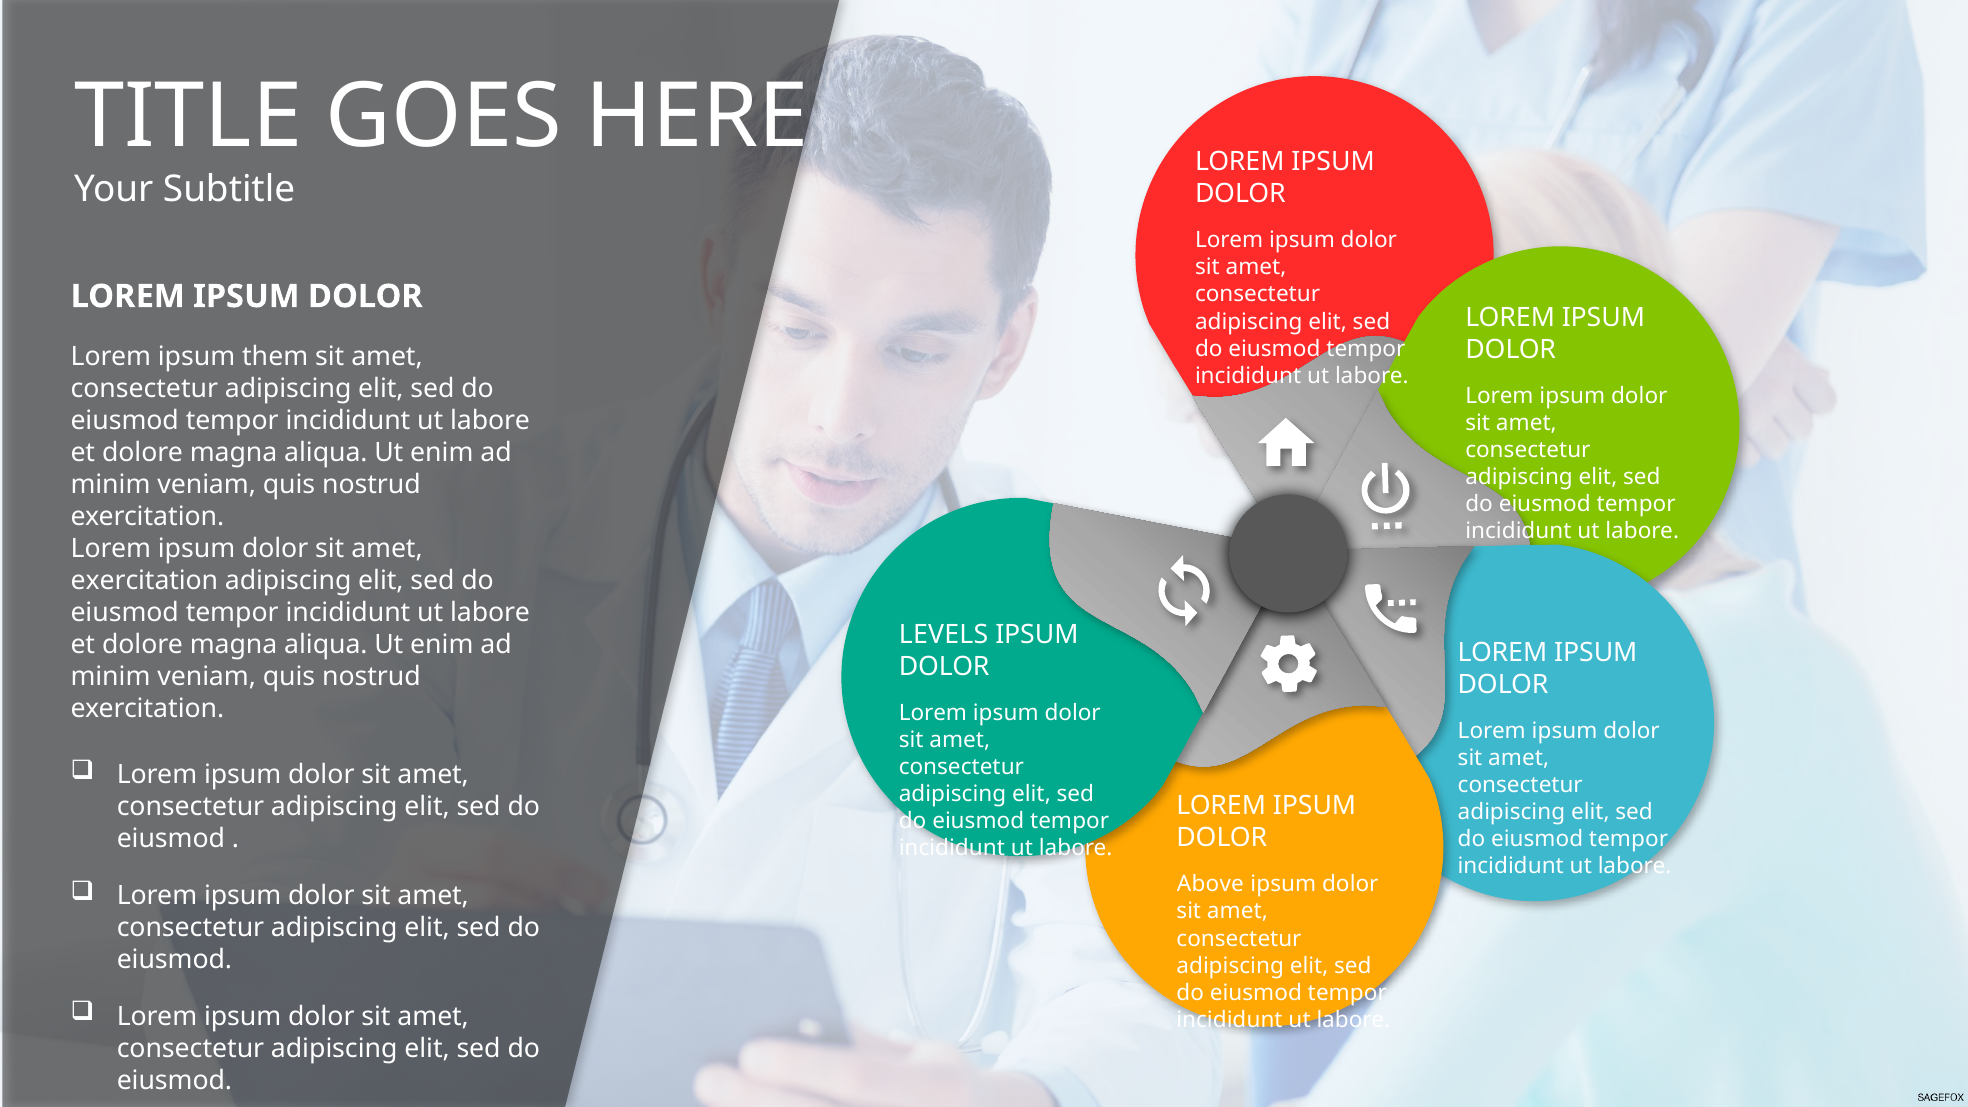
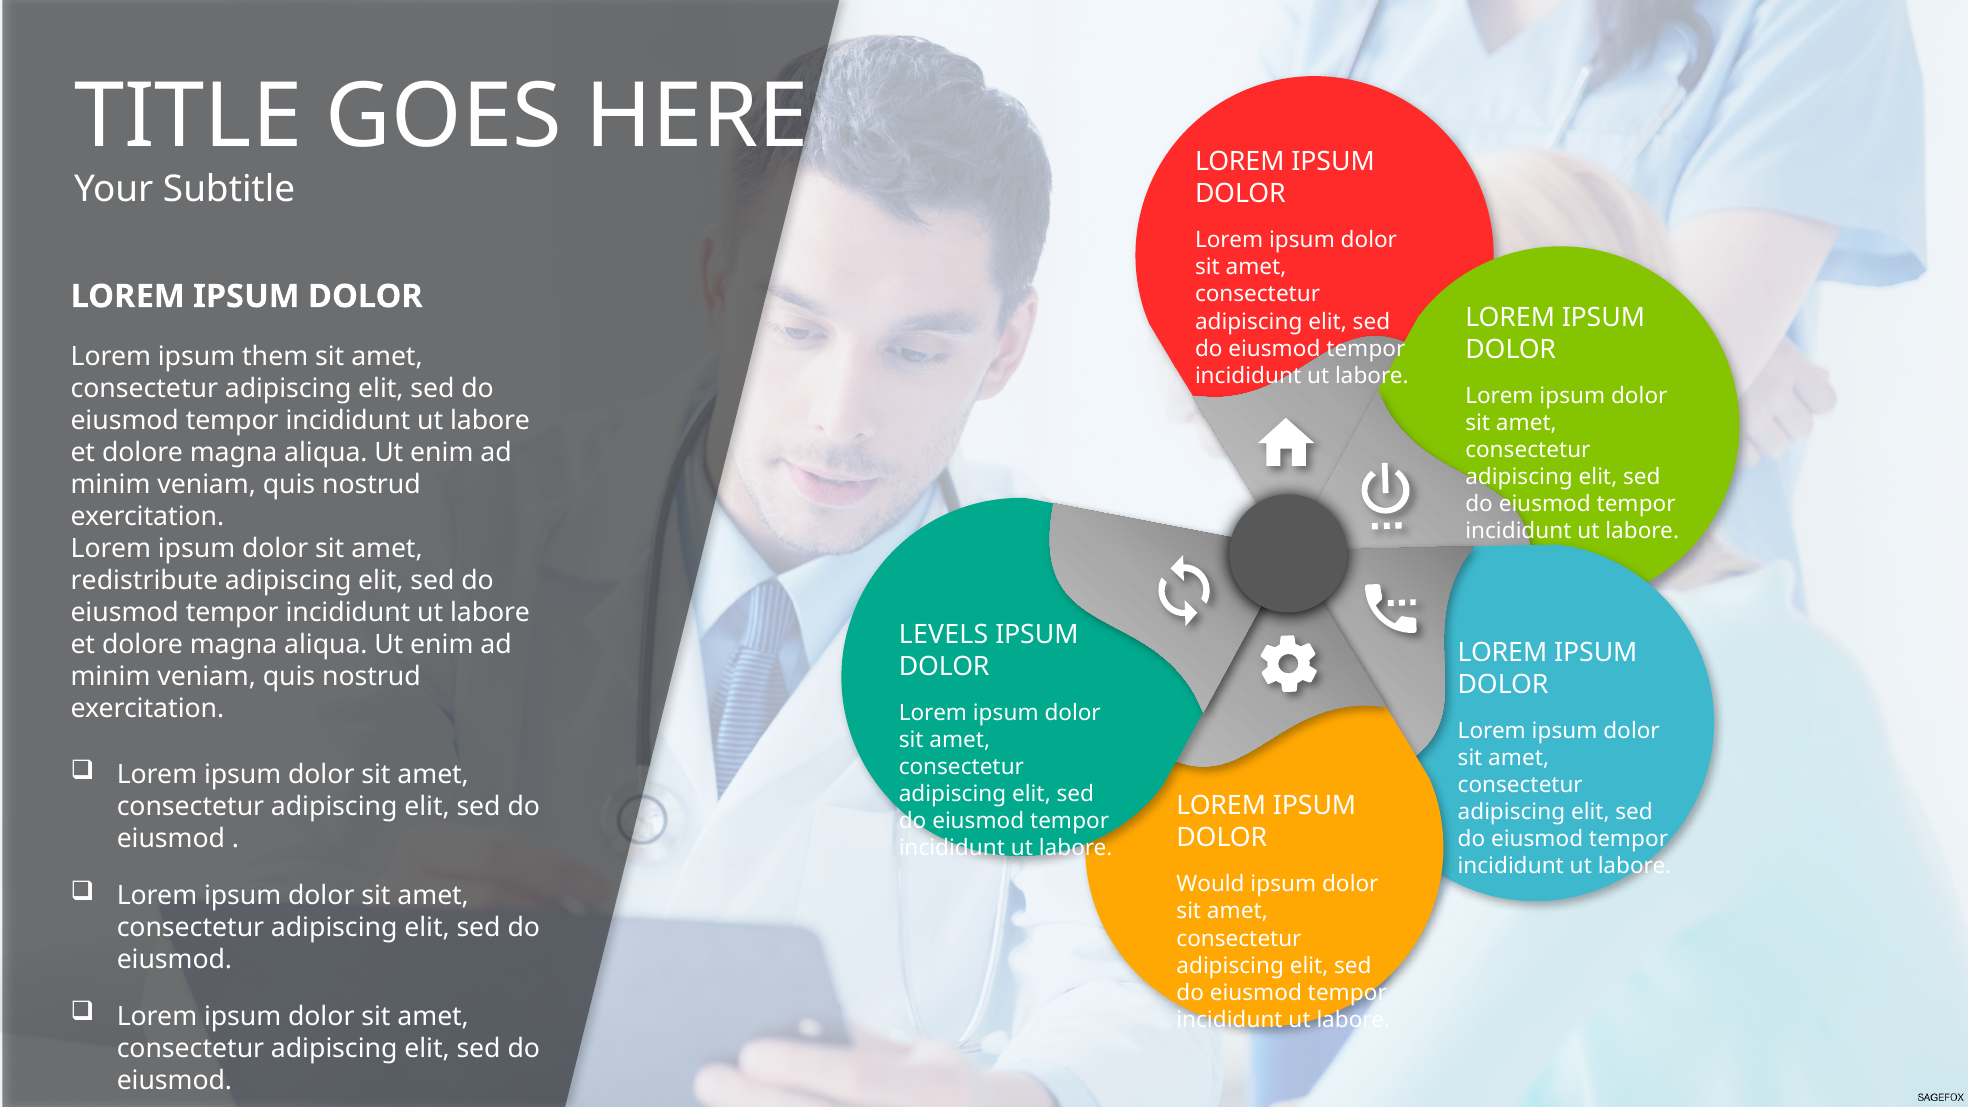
exercitation: exercitation -> redistribute (144, 580)
Above: Above -> Would (1211, 884)
